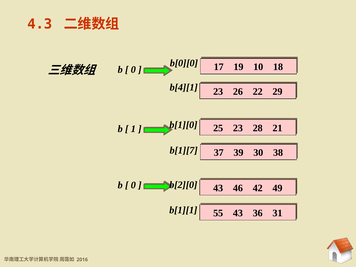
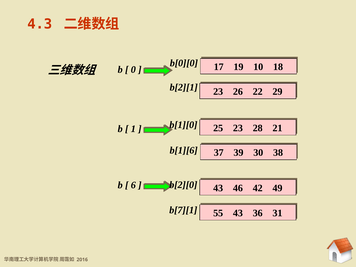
b[4][1: b[4][1 -> b[2][1 (184, 87)
b[1][7: b[1][7 -> b[1][6 (184, 150)
0: 0 -> 6 (133, 185)
b[1][1: b[1][1 -> b[7][1 (183, 210)
